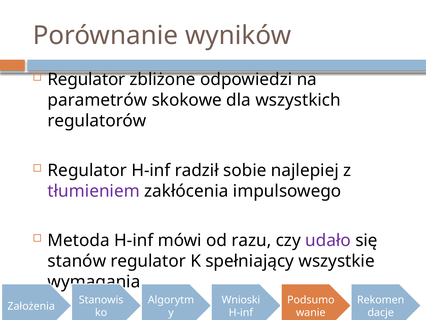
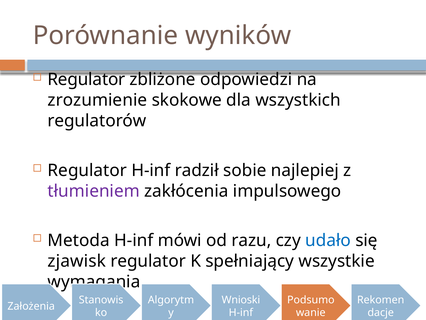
parametrów: parametrów -> zrozumienie (97, 100)
udało colour: purple -> blue (328, 240)
stanów: stanów -> zjawisk (77, 261)
